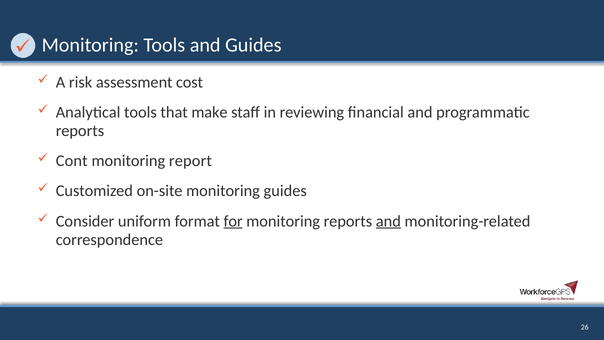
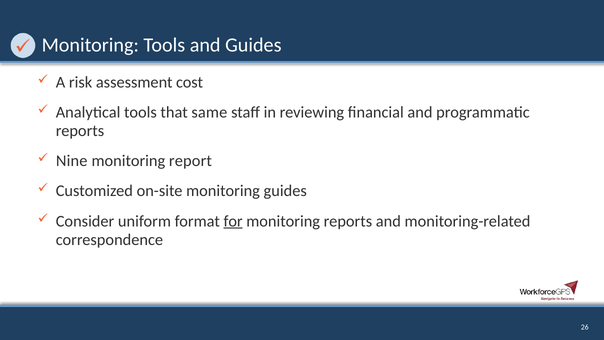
make: make -> same (209, 112)
Cont: Cont -> Nine (72, 161)
and underline: present -> none (388, 221)
